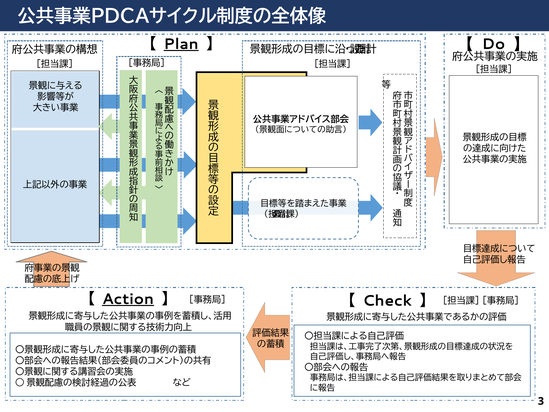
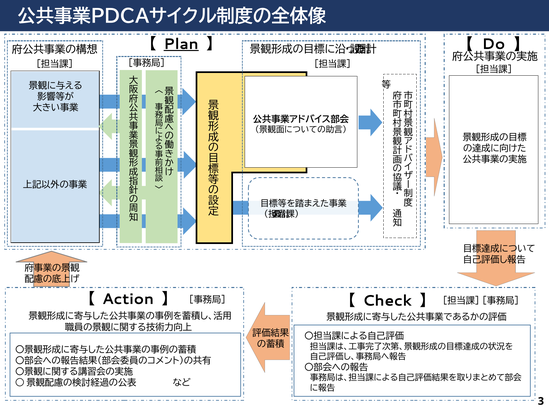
Action underline: present -> none (128, 299)
